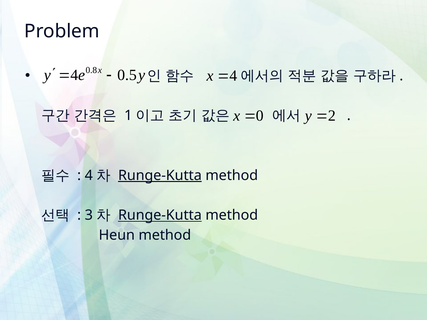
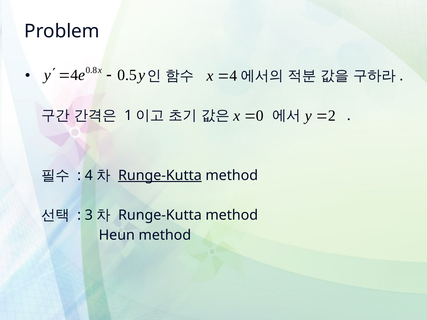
Runge-Kutta underline: present -> none (160, 215)
